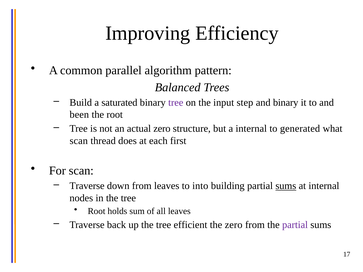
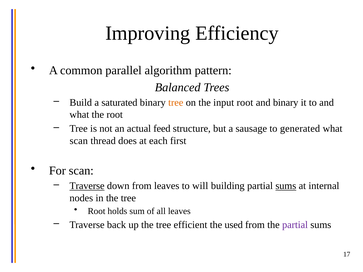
tree colour: purple -> orange (176, 103)
input step: step -> root (245, 103)
been: been -> what (79, 115)
actual zero: zero -> feed (162, 129)
a internal: internal -> sausage (251, 129)
Traverse underline: none -> present (87, 186)
into: into -> will (200, 186)
the zero: zero -> used (234, 225)
